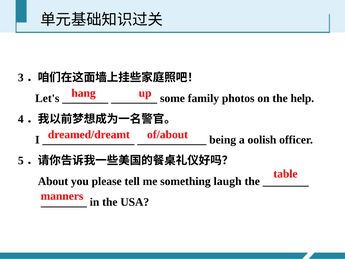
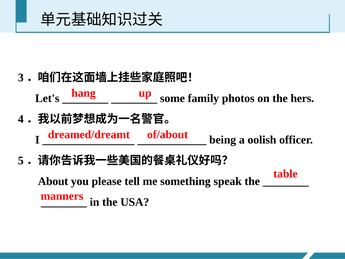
help: help -> hers (302, 98)
laugh: laugh -> speak (228, 181)
